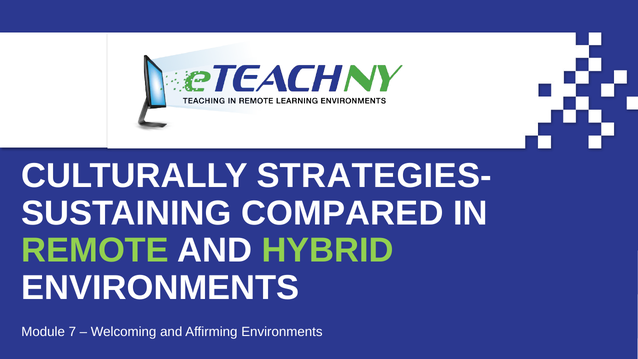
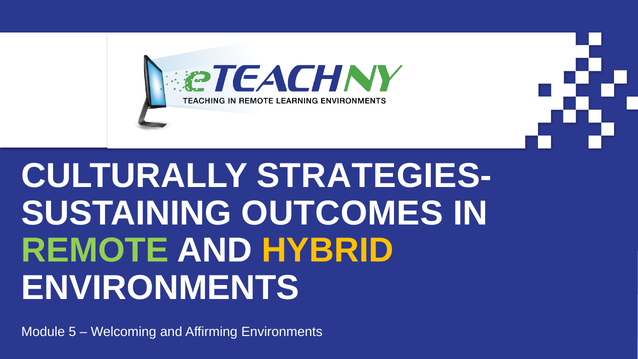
COMPARED: COMPARED -> OUTCOMES (342, 213)
HYBRID colour: light green -> yellow (328, 250)
7: 7 -> 5 (72, 332)
